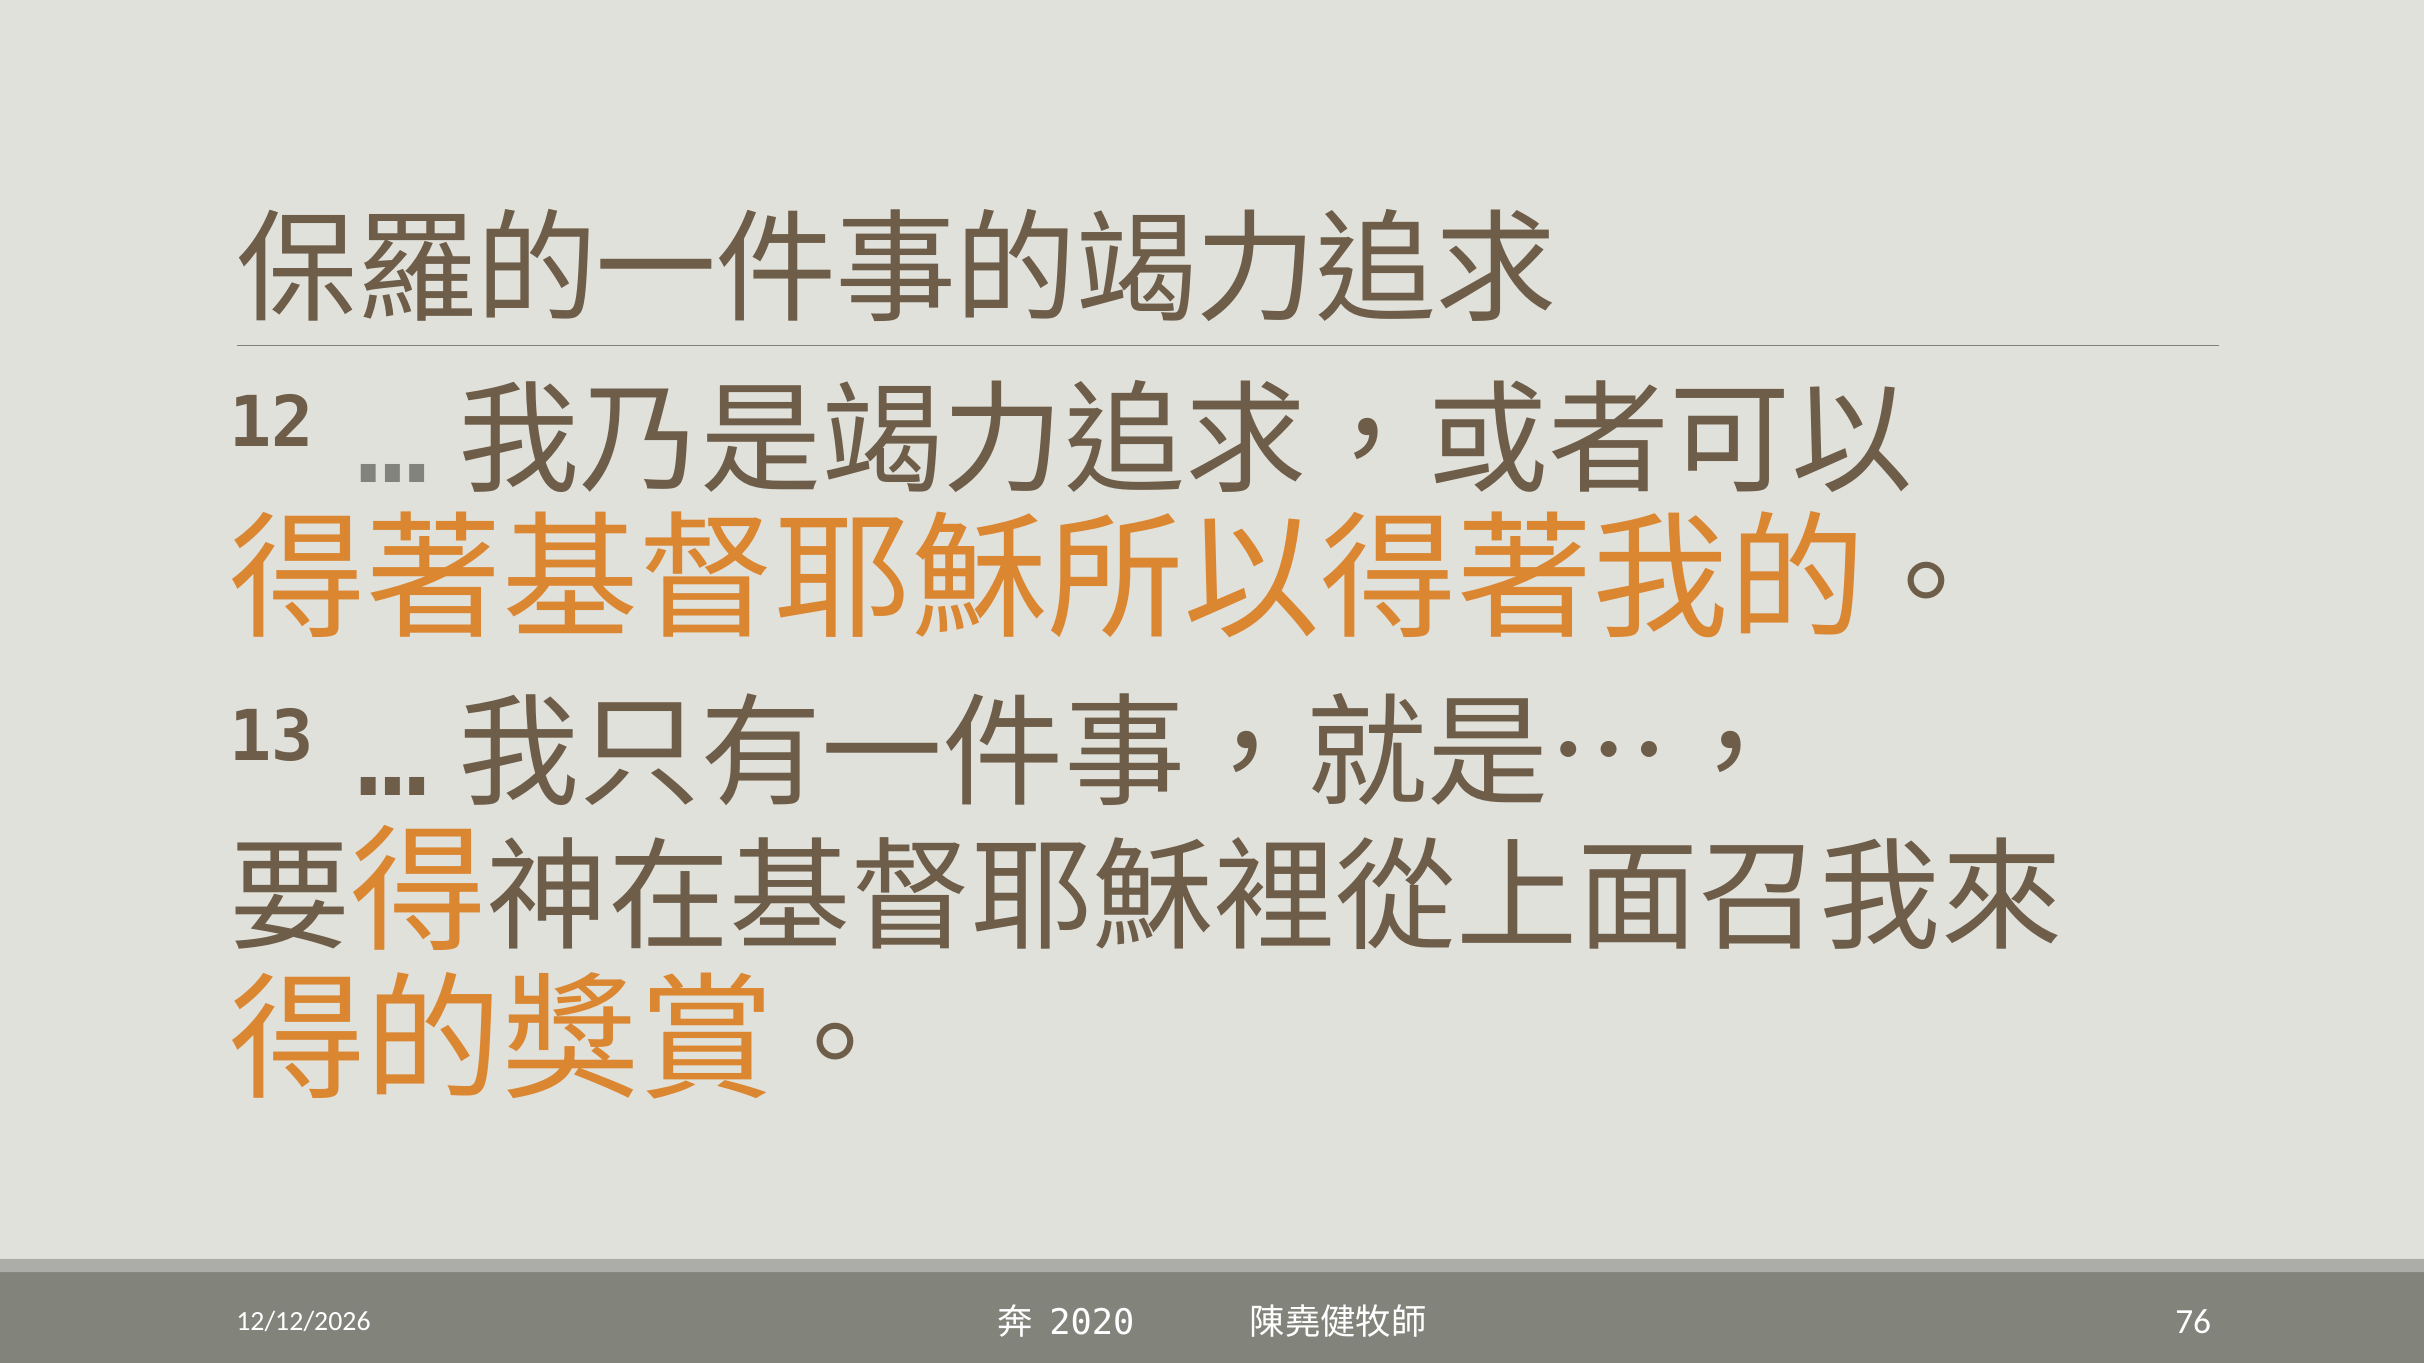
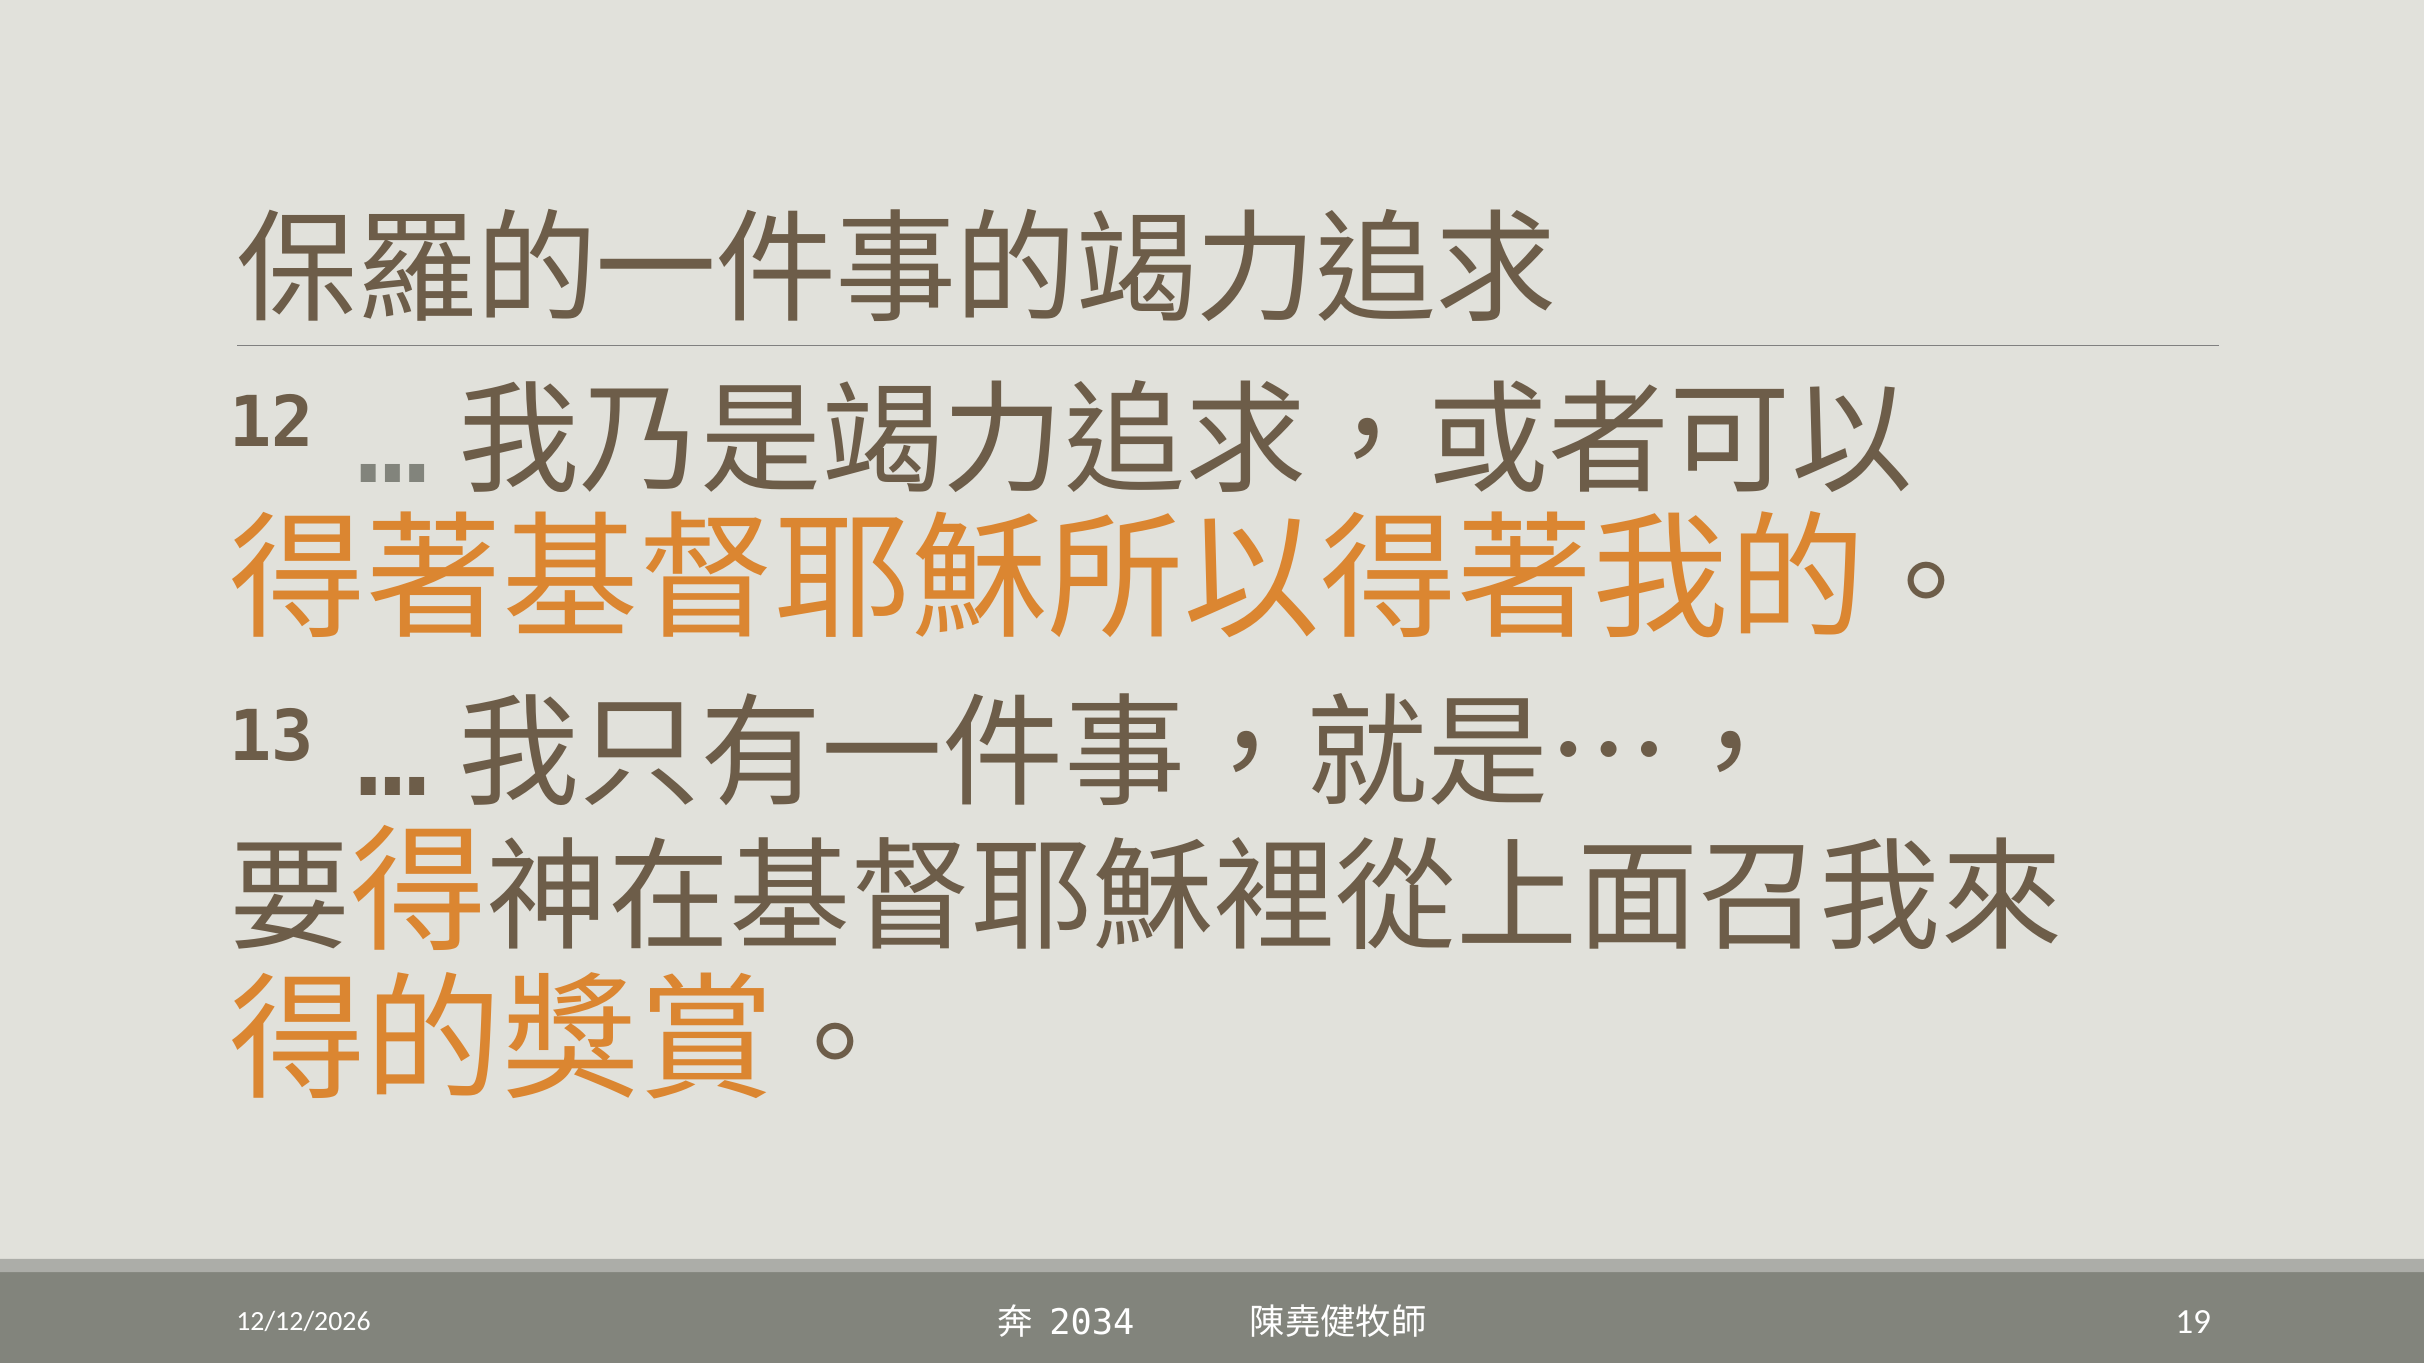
2020: 2020 -> 2034 (1092, 1323)
76: 76 -> 19 (2193, 1323)
